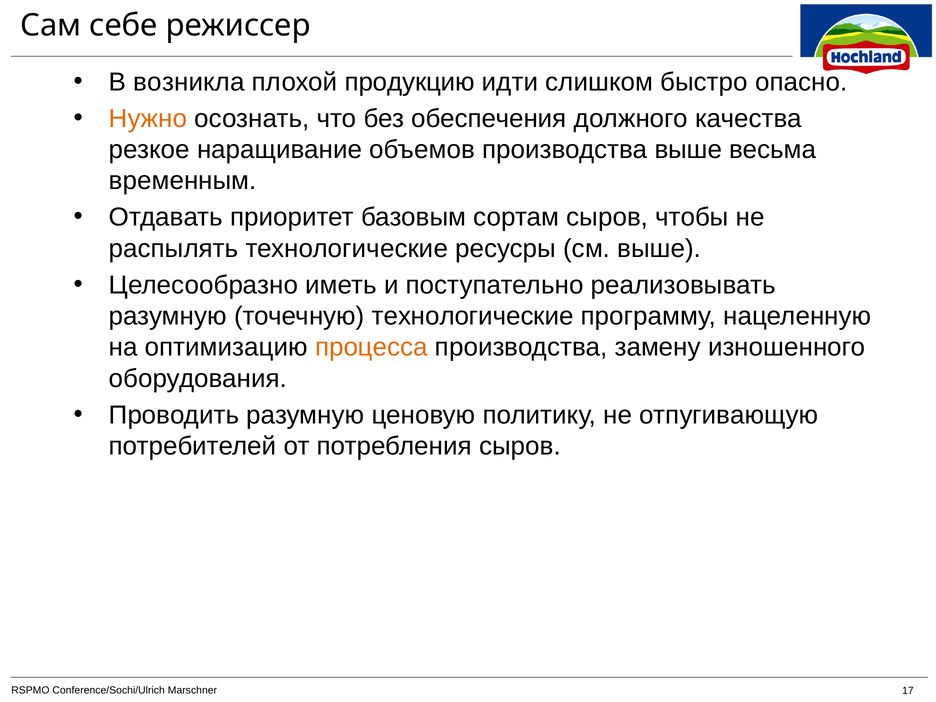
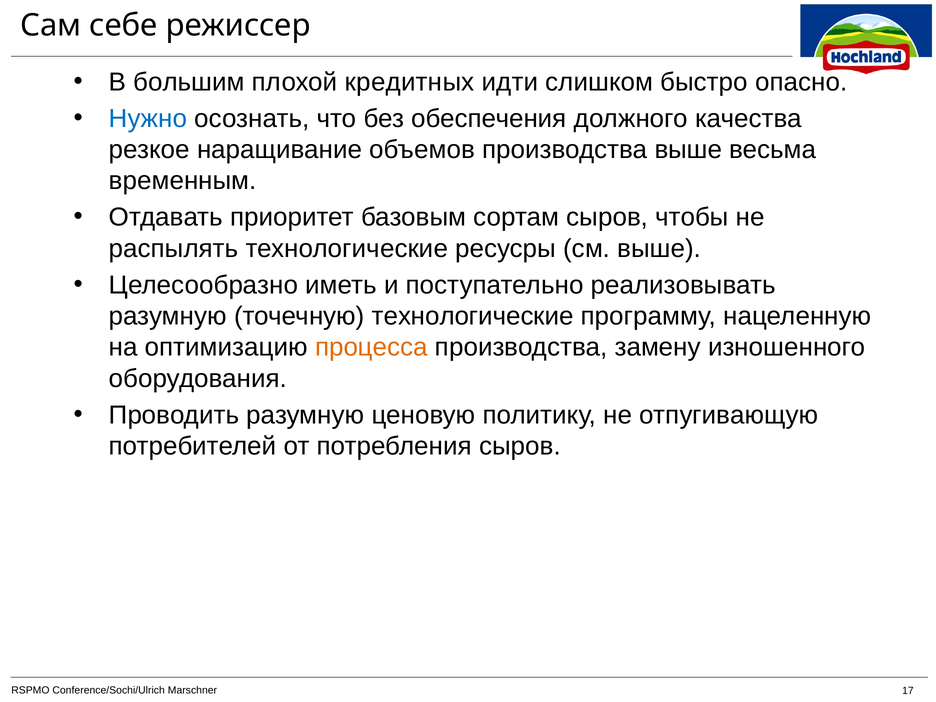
возникла: возникла -> большим (189, 82)
продукцию: продукцию -> кредитных (410, 82)
Нужно colour: orange -> blue (148, 118)
